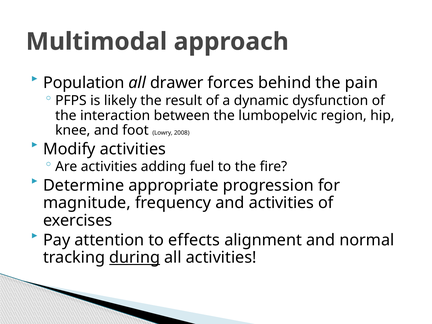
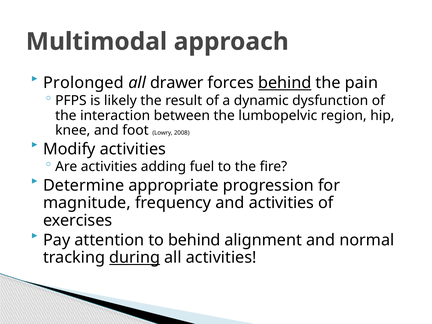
Population: Population -> Prolonged (84, 83)
behind underline: none -> present (285, 83)
to effects: effects -> behind (194, 240)
